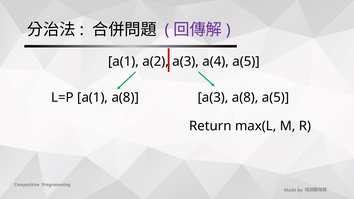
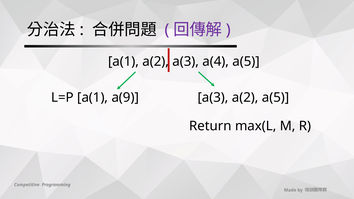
a(1 a(8: a(8 -> a(9 (125, 97)
a(3 a(8: a(8 -> a(2 (245, 97)
